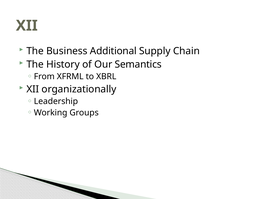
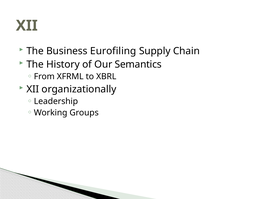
Additional: Additional -> Eurofiling (113, 51)
